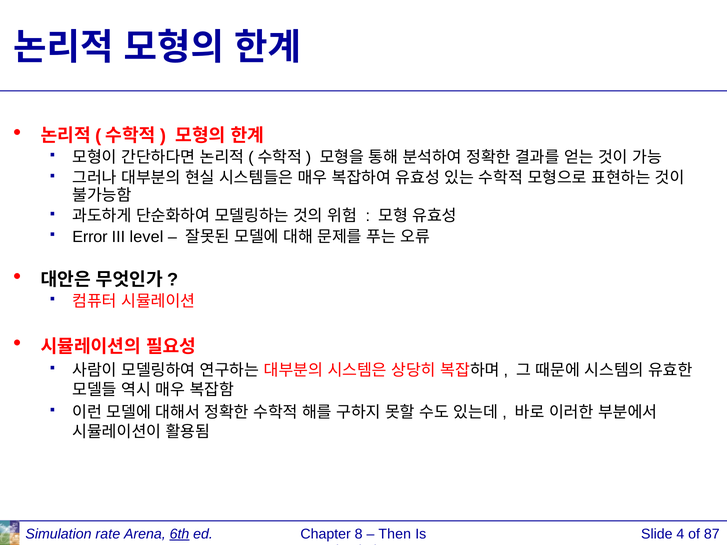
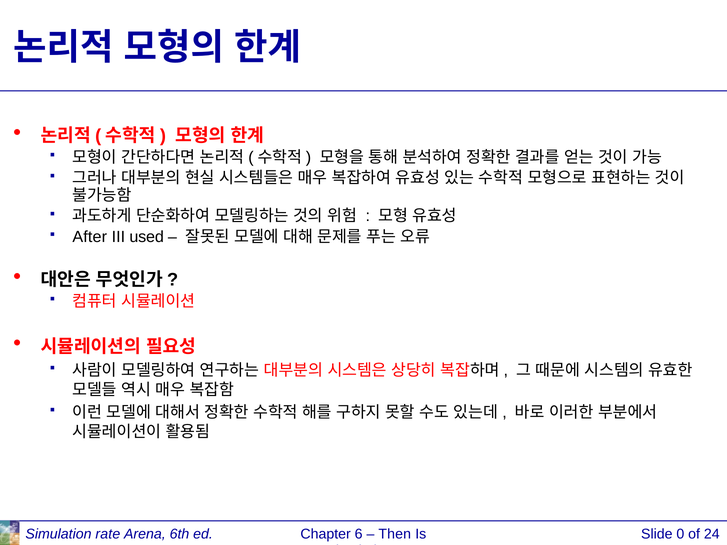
Error: Error -> After (90, 237)
level: level -> used (147, 237)
6th underline: present -> none (179, 534)
8: 8 -> 6 (359, 534)
4: 4 -> 0 (680, 534)
87: 87 -> 24 (712, 534)
